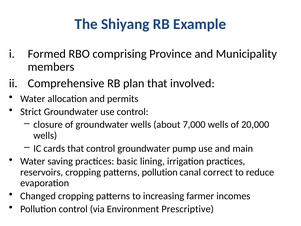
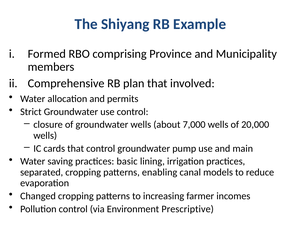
reservoirs: reservoirs -> separated (42, 172)
patterns pollution: pollution -> enabling (160, 172)
correct: correct -> models (218, 172)
